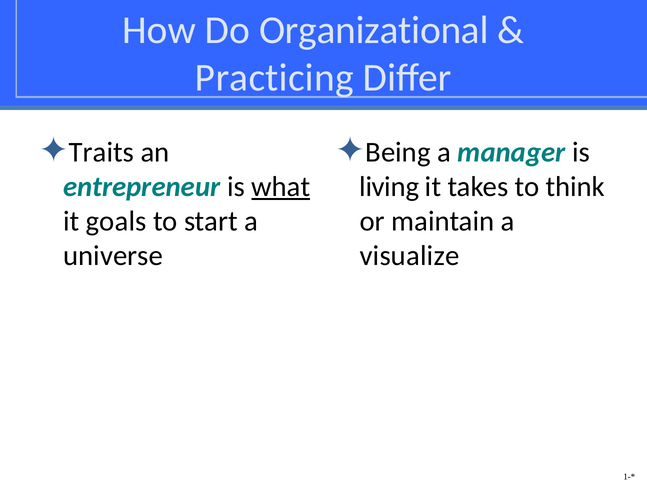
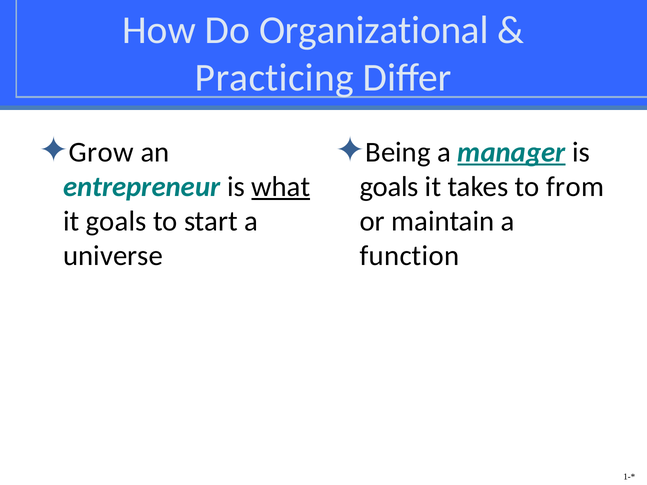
Traits: Traits -> Grow (101, 152)
manager underline: none -> present (511, 152)
living: living -> goals (389, 187)
think: think -> from (575, 187)
visualize: visualize -> function (409, 256)
